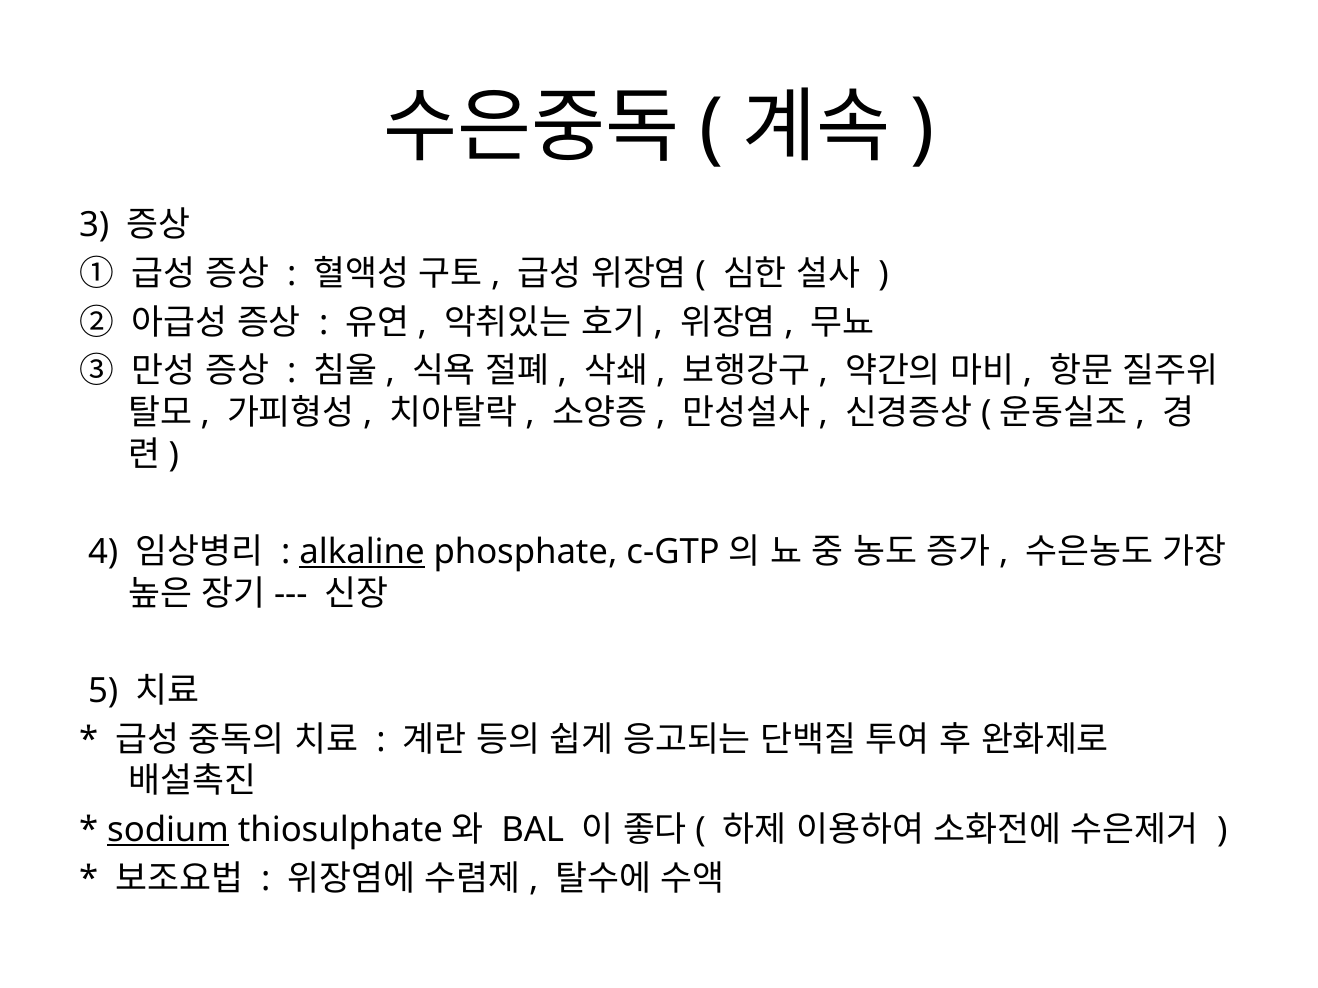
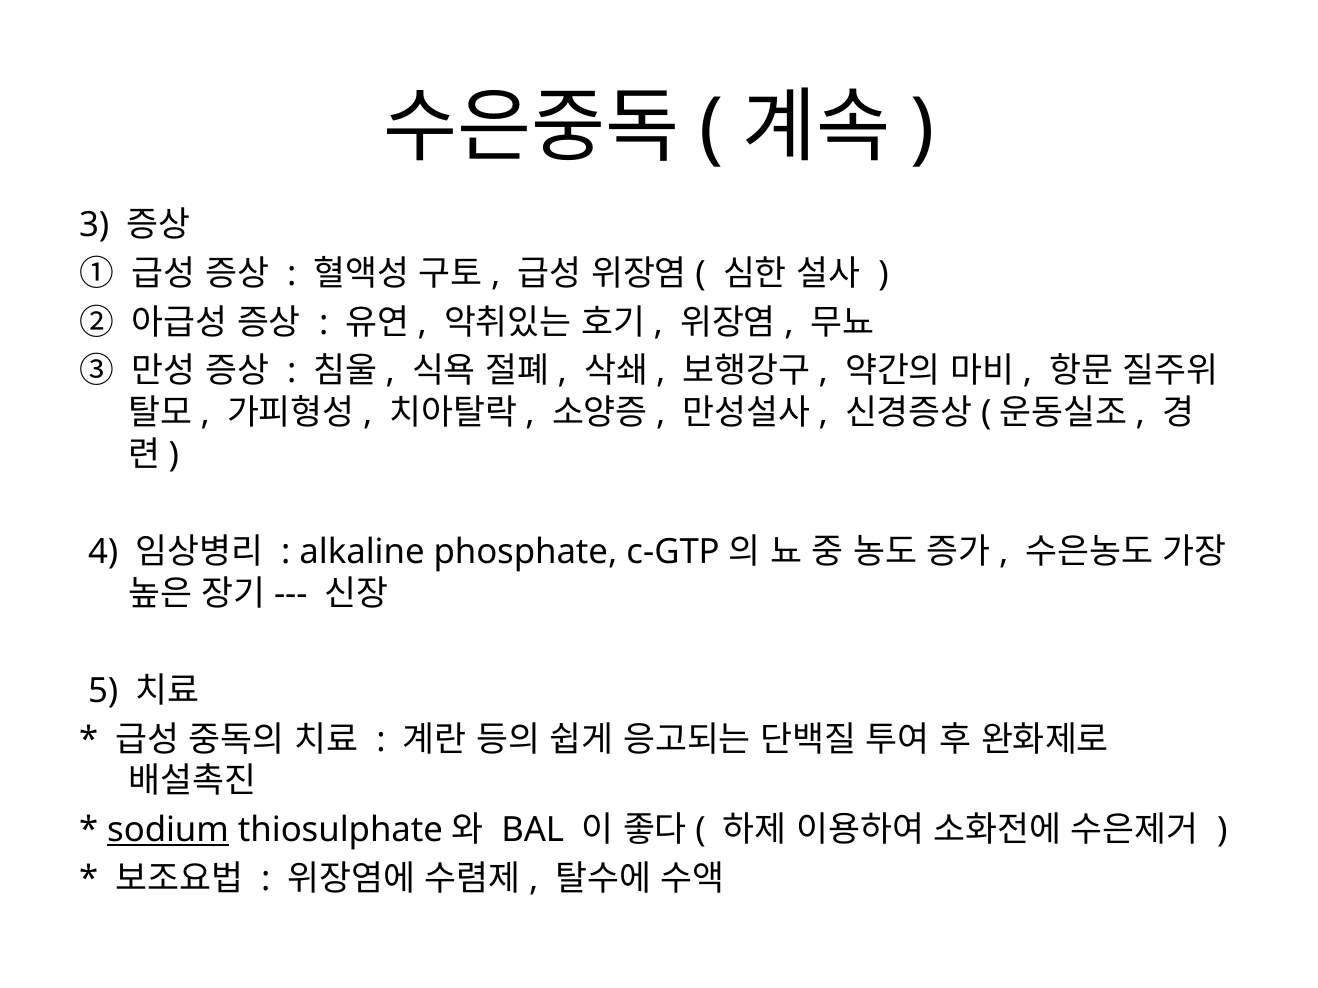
alkaline underline: present -> none (362, 552)
